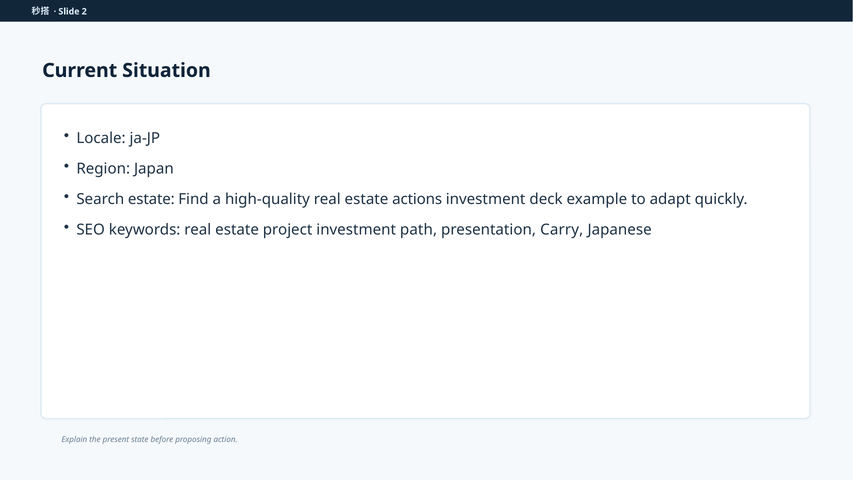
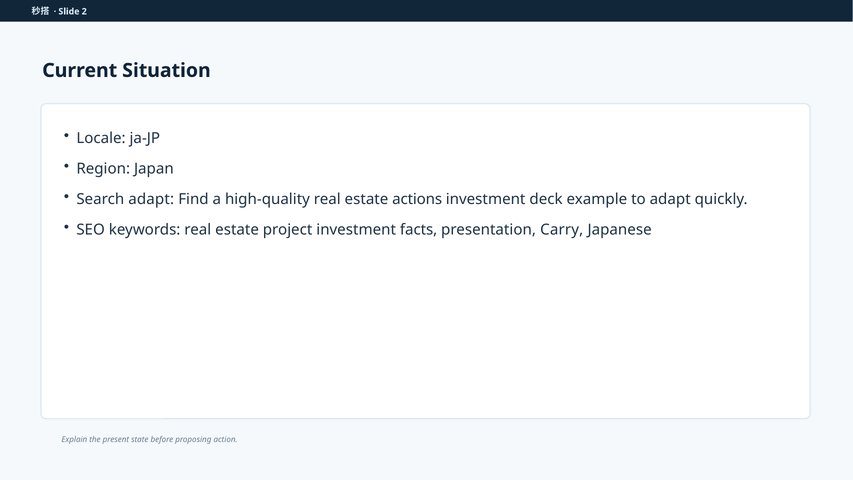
Search estate: estate -> adapt (151, 199)
path: path -> facts (419, 230)
